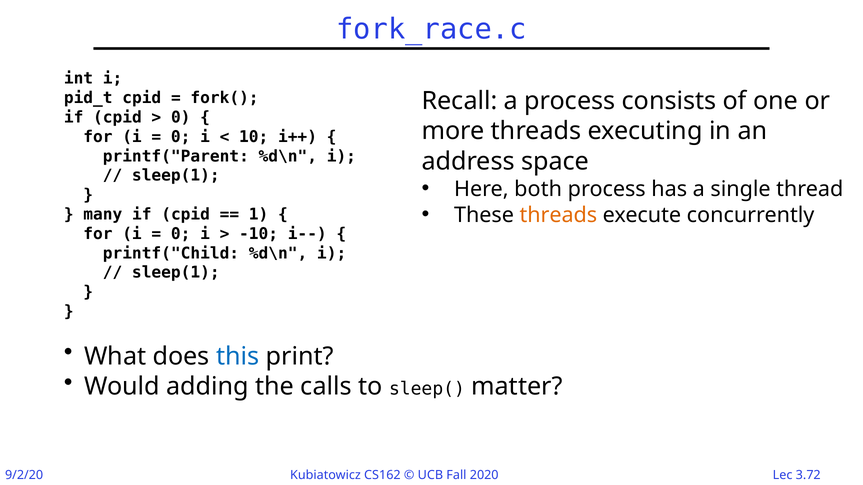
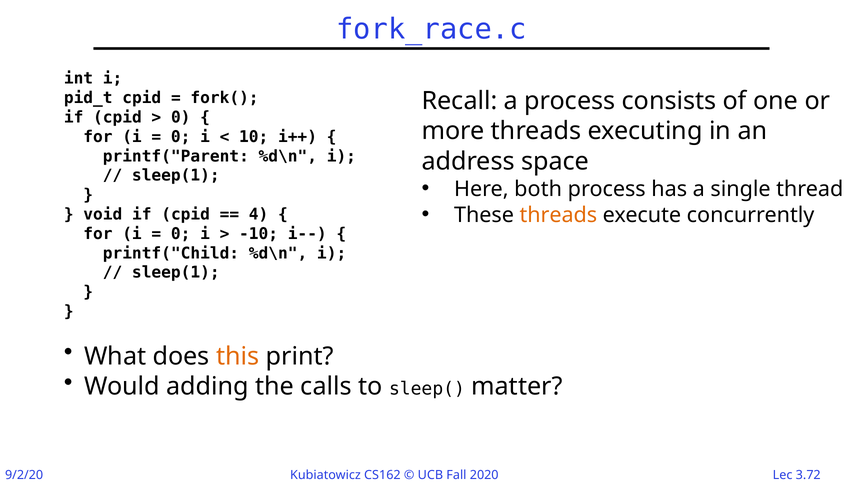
many: many -> void (103, 215)
1: 1 -> 4 (259, 215)
this colour: blue -> orange (238, 357)
